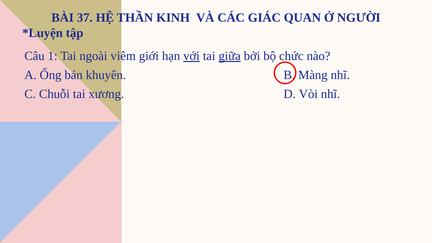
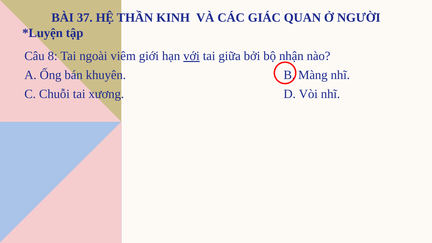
1: 1 -> 8 (53, 56)
giữa underline: present -> none (230, 56)
chức: chức -> nhận (291, 56)
